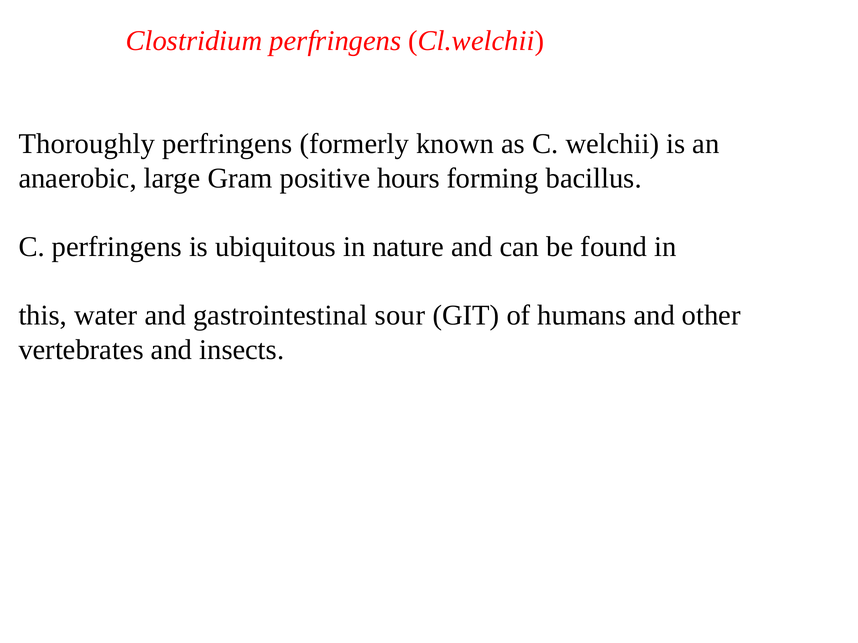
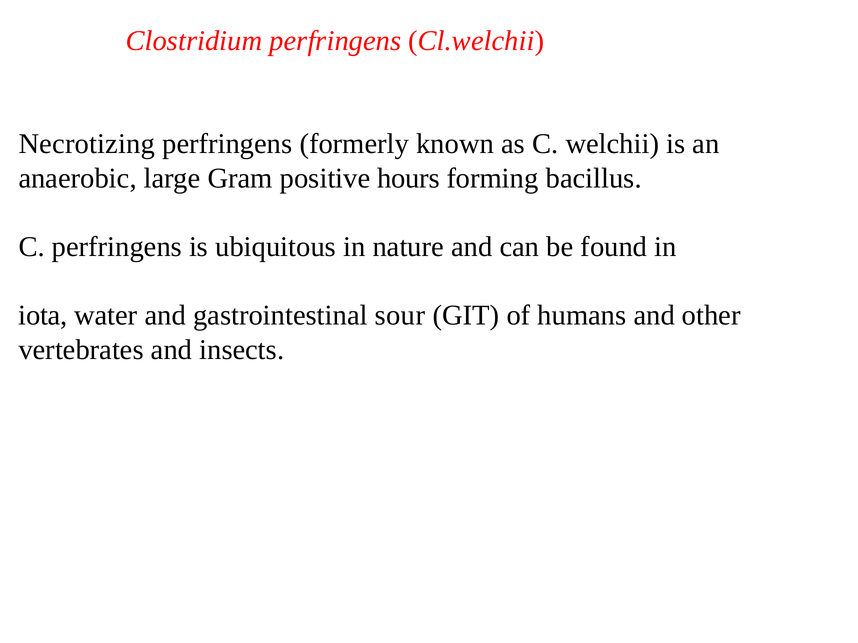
Thoroughly: Thoroughly -> Necrotizing (87, 144)
this: this -> iota (43, 316)
